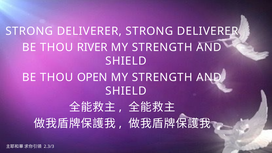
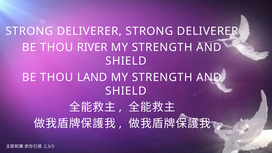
OPEN: OPEN -> LAND (92, 77)
